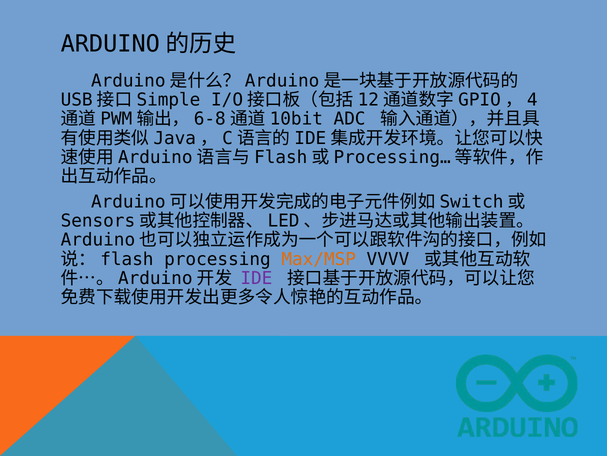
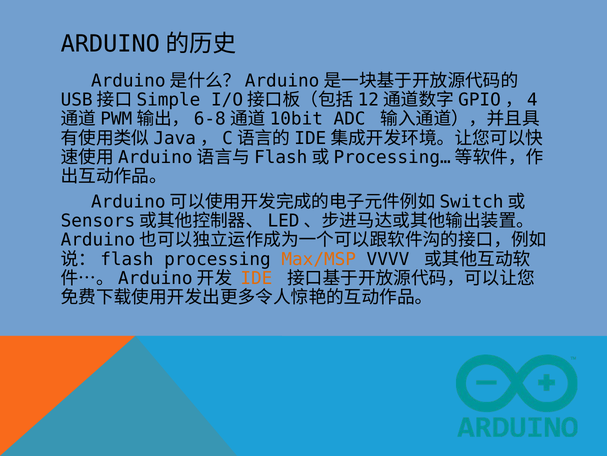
IDE colour: purple -> orange (256, 278)
